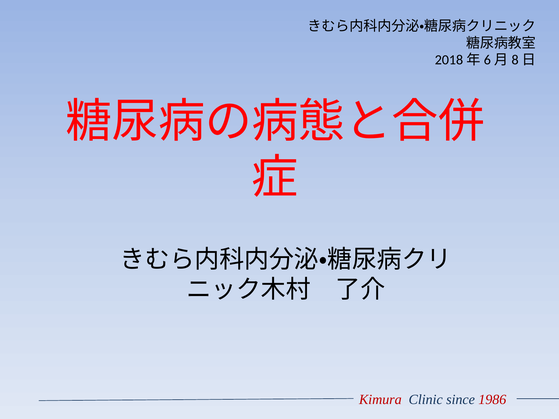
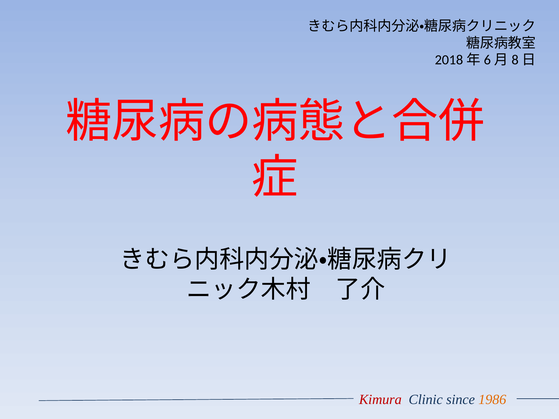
1986 colour: red -> orange (492, 400)
